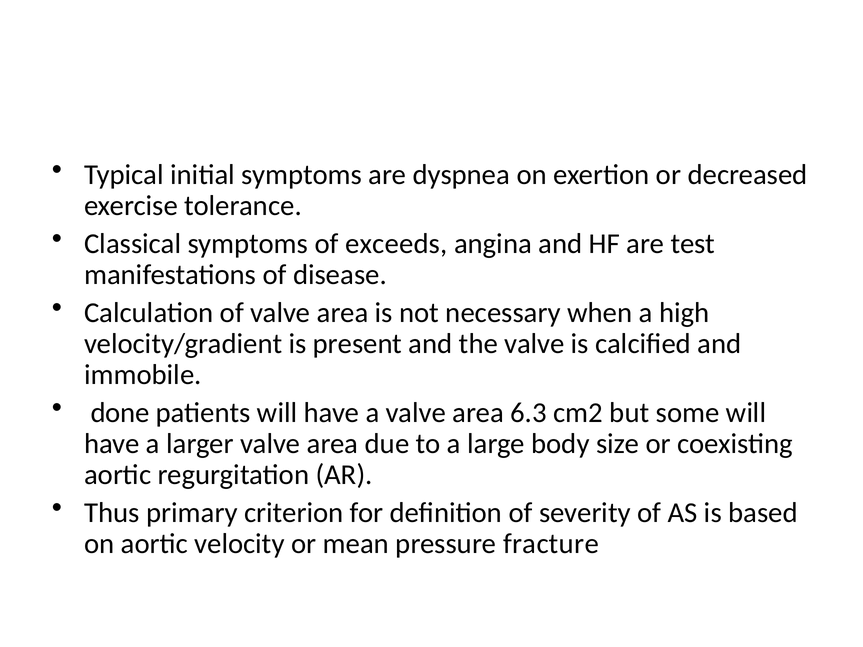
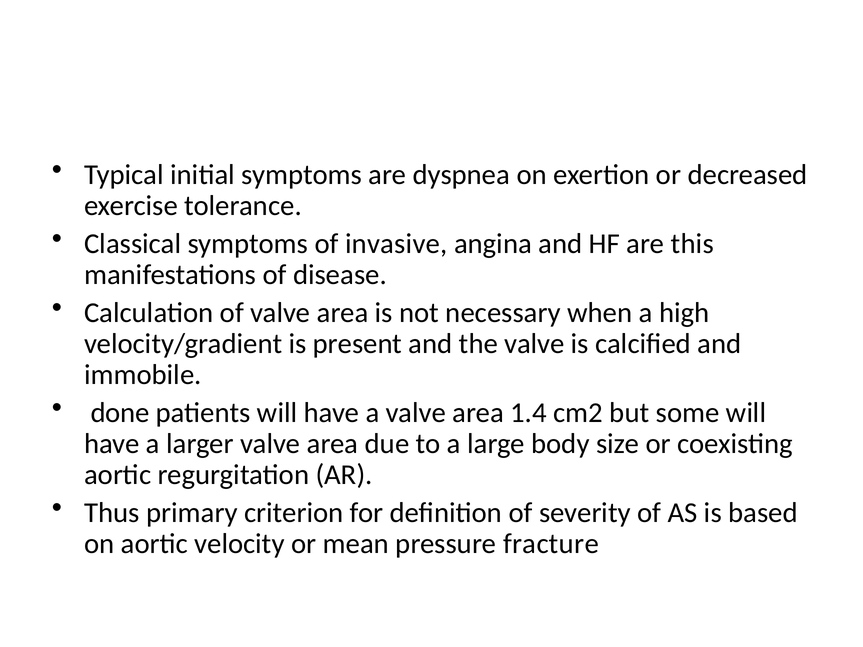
exceeds: exceeds -> invasive (396, 244)
test: test -> this (692, 244)
6.3: 6.3 -> 1.4 (529, 413)
